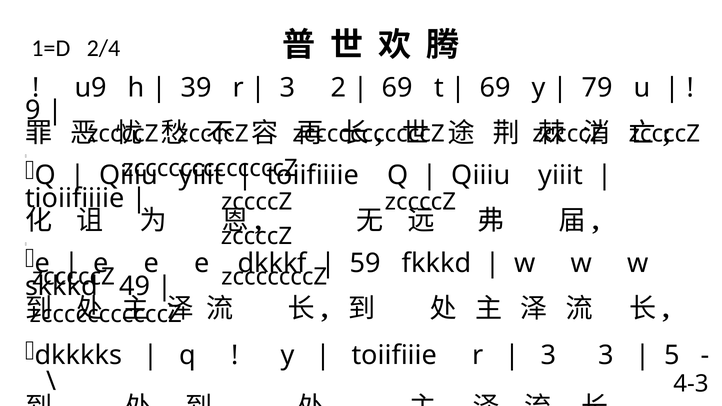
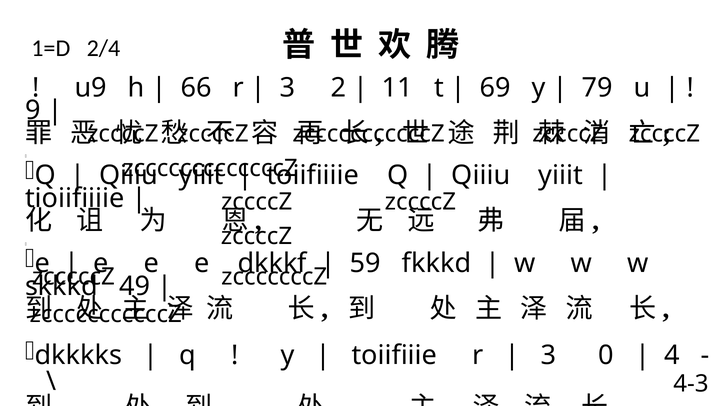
39: 39 -> 66 (196, 88)
69: 69 -> 11 (397, 88)
3 3: 3 -> 0 (606, 355)
5: 5 -> 4 (672, 355)
